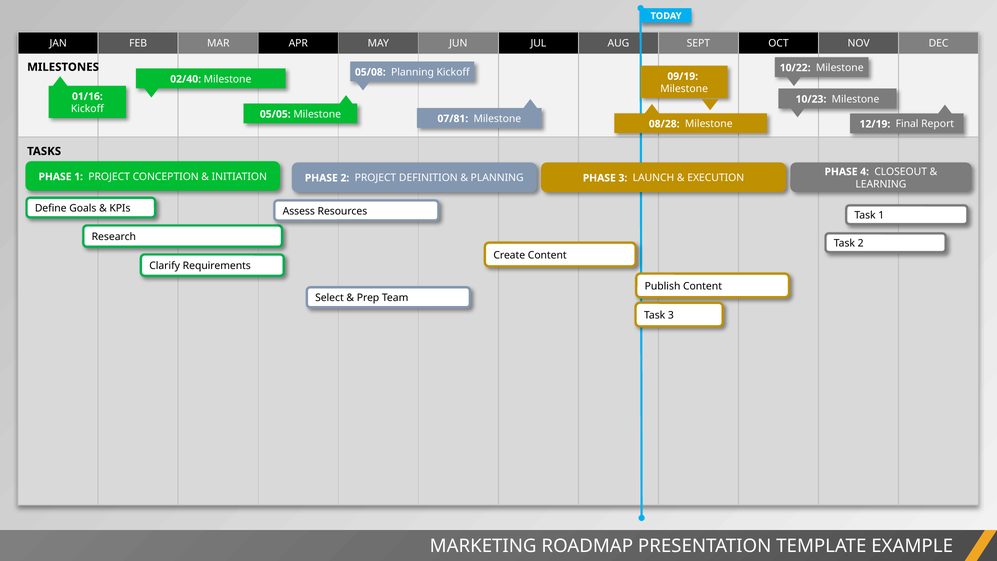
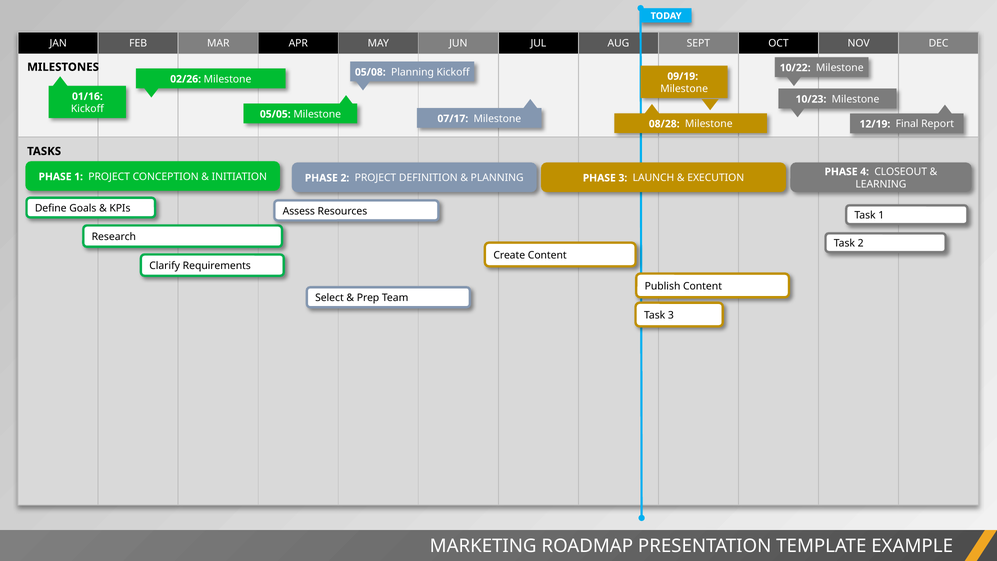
02/40: 02/40 -> 02/26 (186, 79)
07/81: 07/81 -> 07/17 (453, 119)
